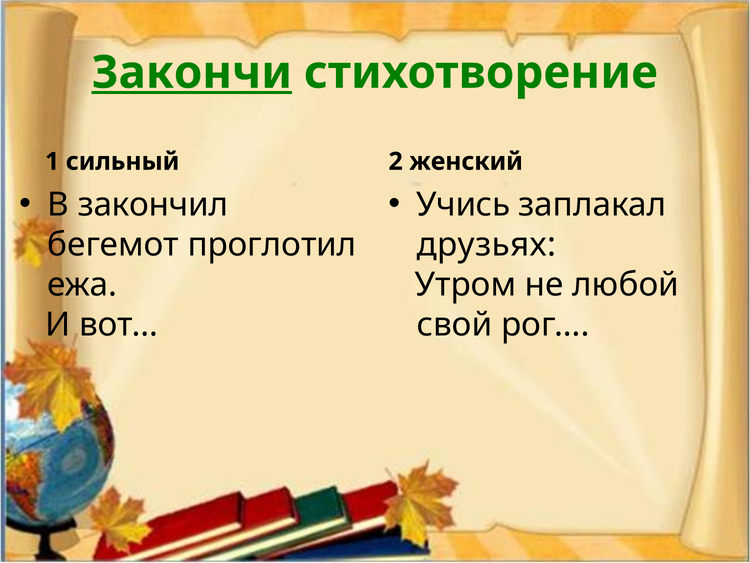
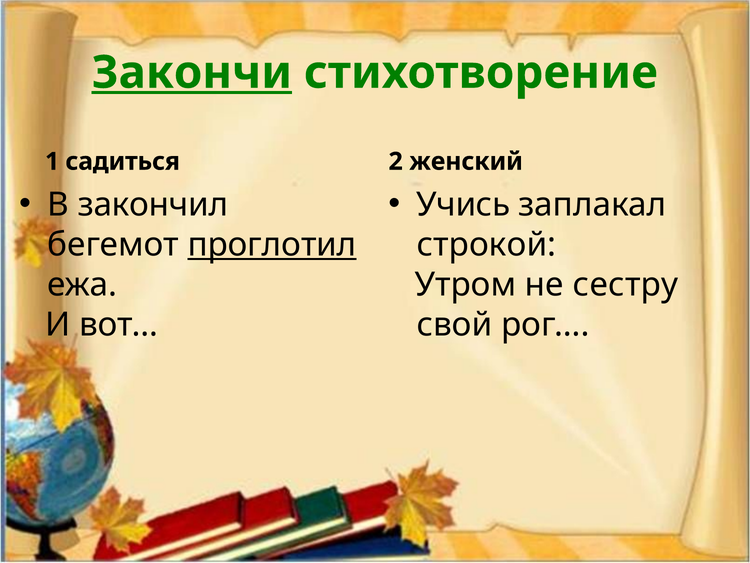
сильный: сильный -> садиться (123, 161)
проглотил underline: none -> present (272, 245)
друзьях: друзьях -> строкой (486, 245)
любой: любой -> сестру (626, 285)
